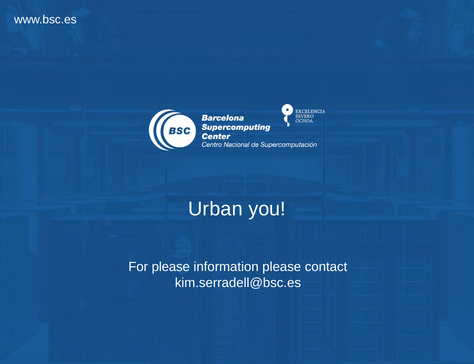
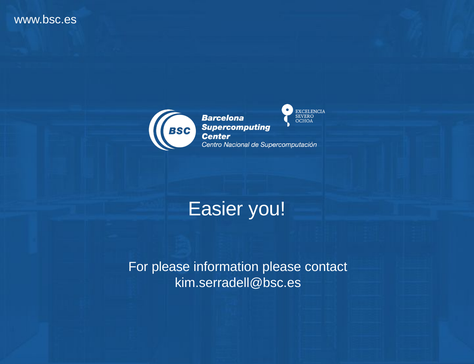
Urban: Urban -> Easier (216, 209)
